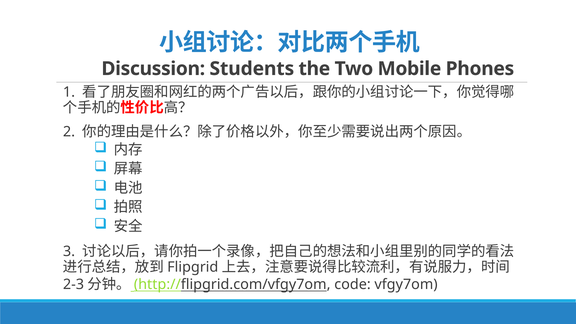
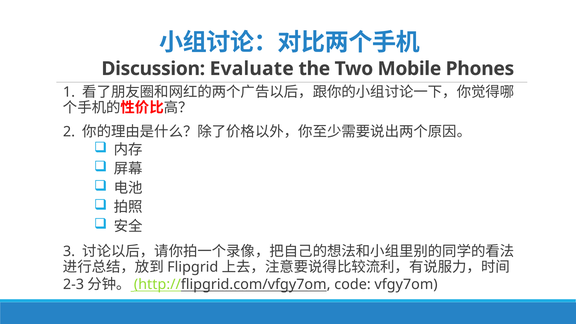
Students: Students -> Evaluate (252, 69)
